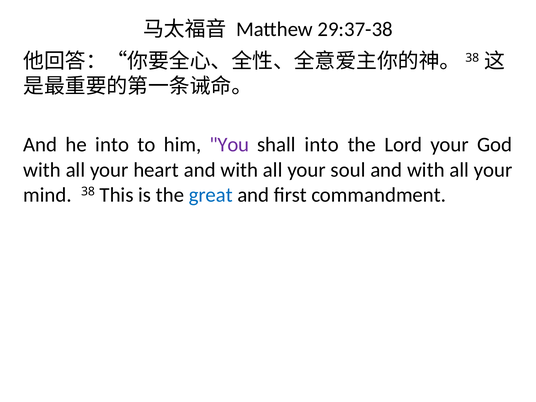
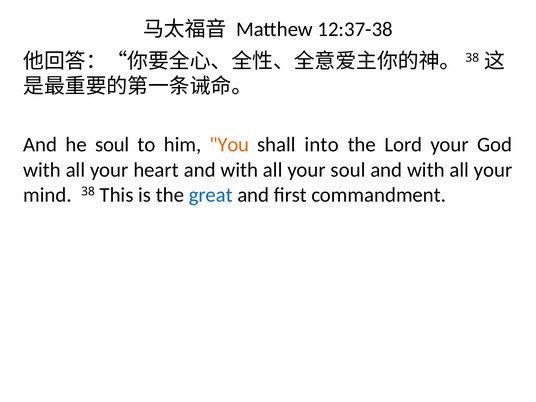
29:37-38: 29:37-38 -> 12:37-38 (355, 29)
he into: into -> soul (112, 145)
You colour: purple -> orange (229, 145)
